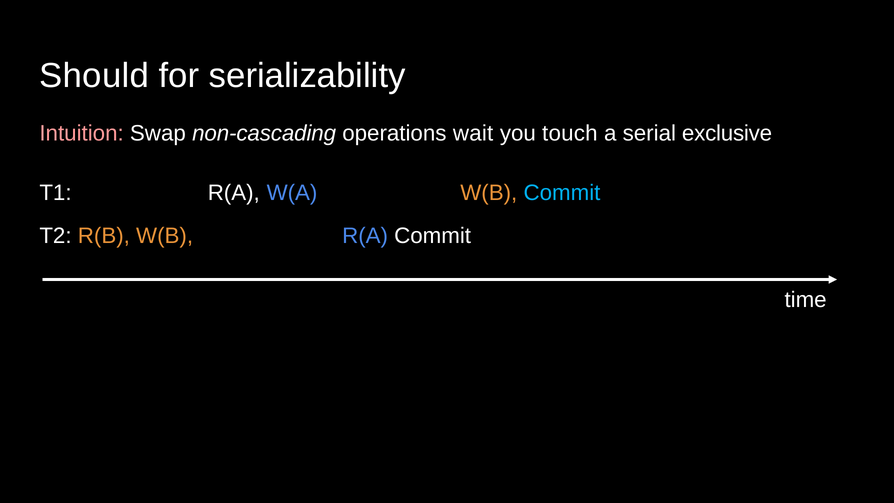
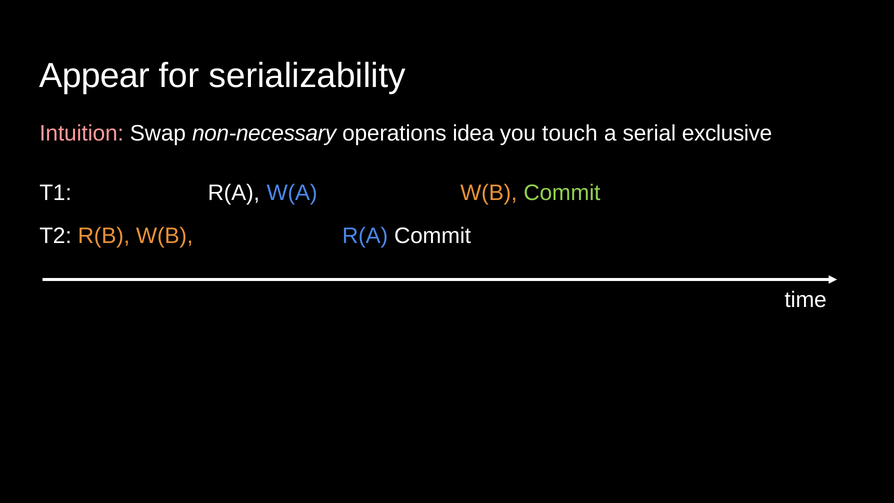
Should: Should -> Appear (95, 76)
non-cascading: non-cascading -> non-necessary (264, 133)
wait: wait -> idea (473, 133)
Commit colour: light blue -> light green (562, 193)
